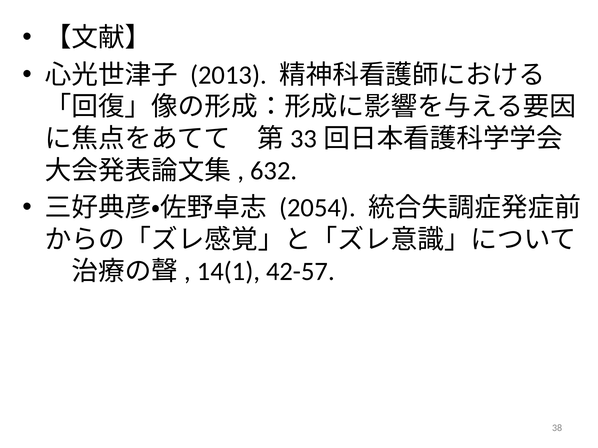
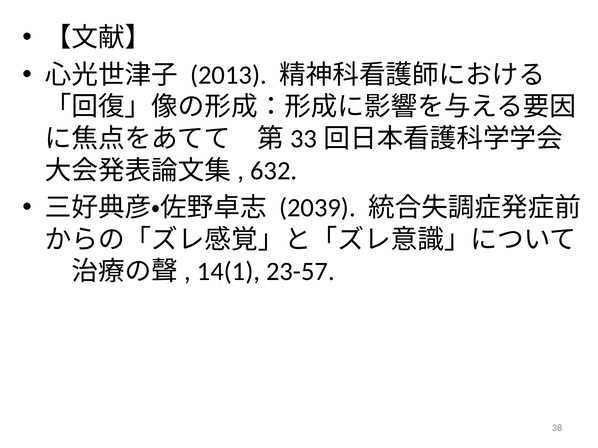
2054: 2054 -> 2039 (317, 208)
42-57: 42-57 -> 23-57 (300, 272)
